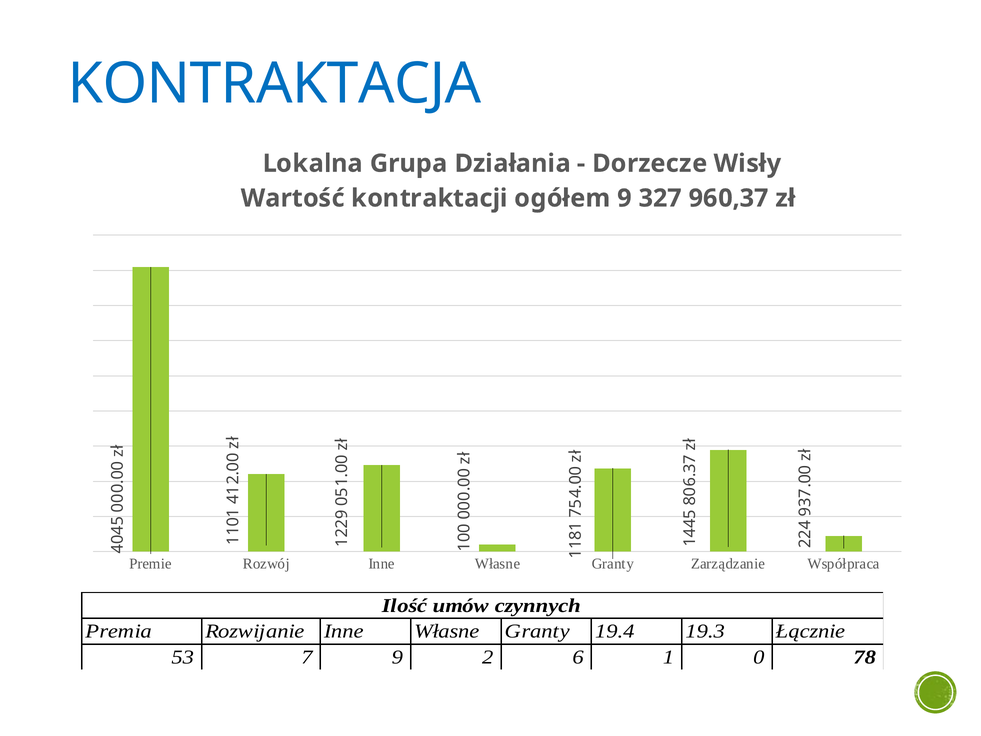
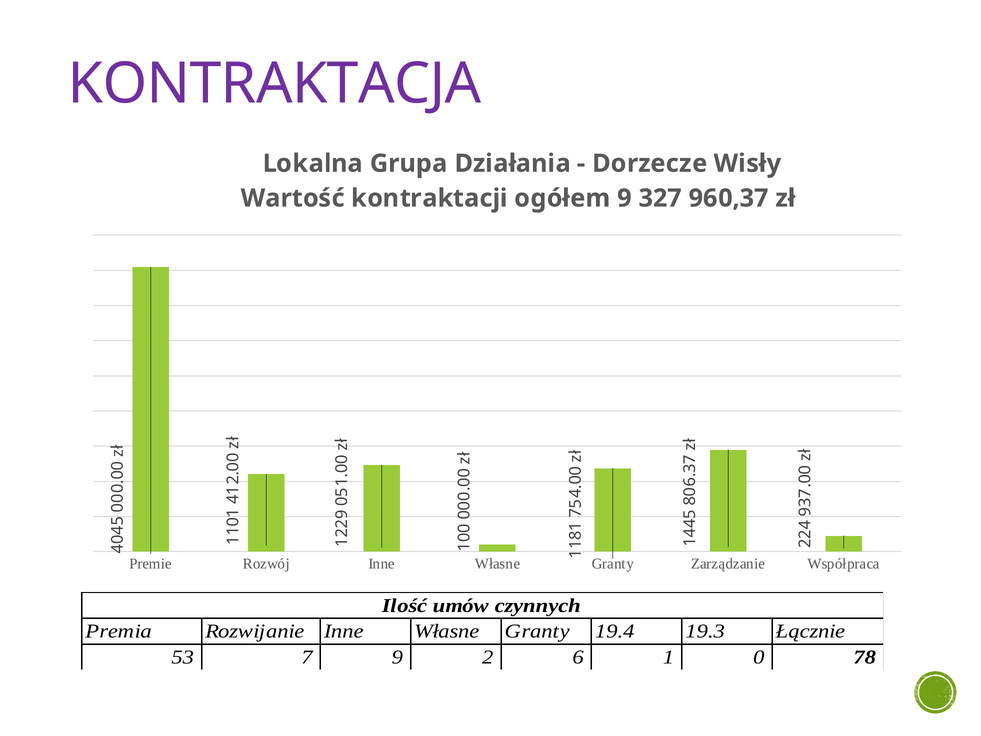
KONTRAKTACJA colour: blue -> purple (275, 84)
